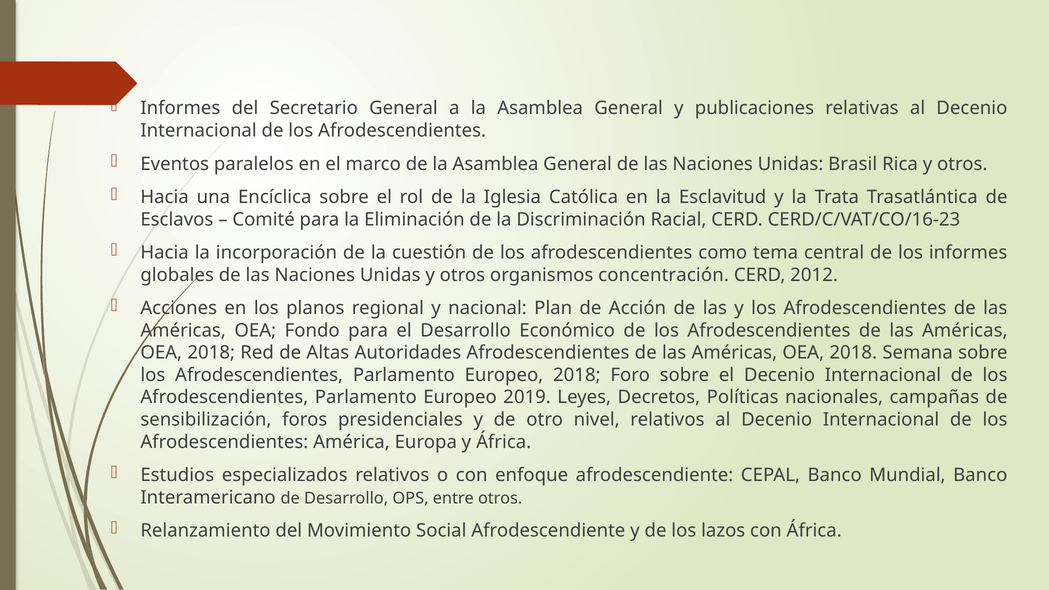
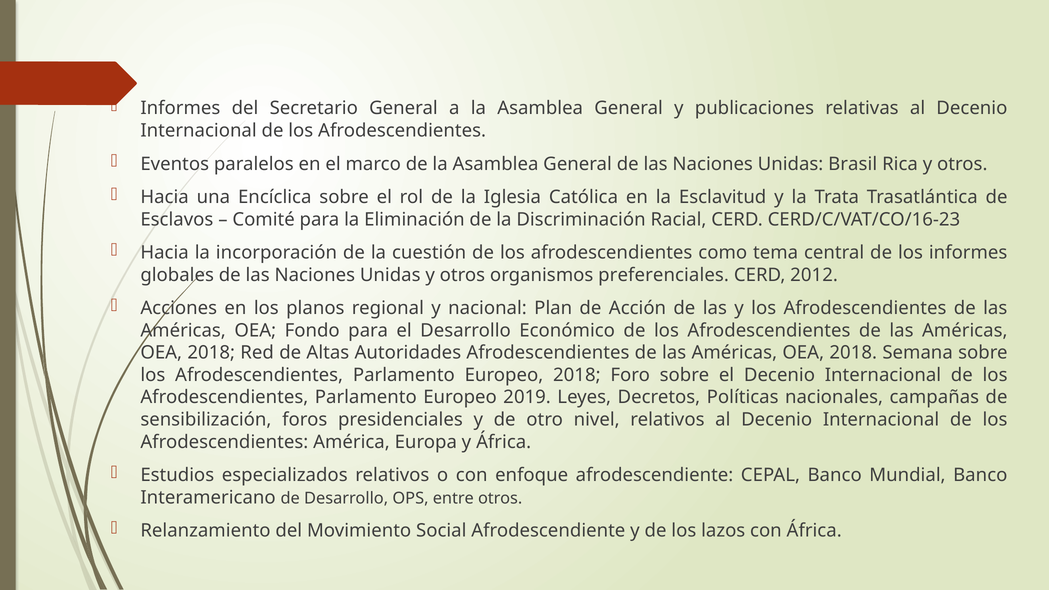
concentración: concentración -> preferenciales (664, 275)
